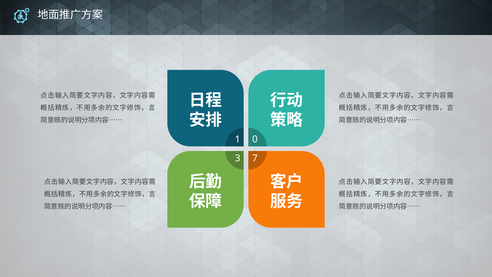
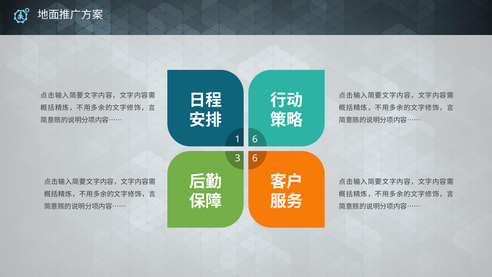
1 0: 0 -> 6 (255, 139)
3 7: 7 -> 6 (255, 158)
